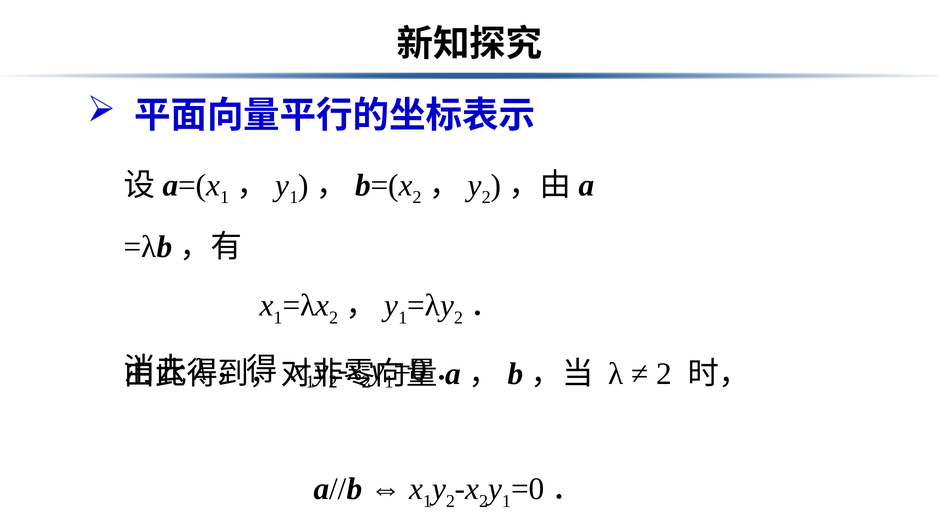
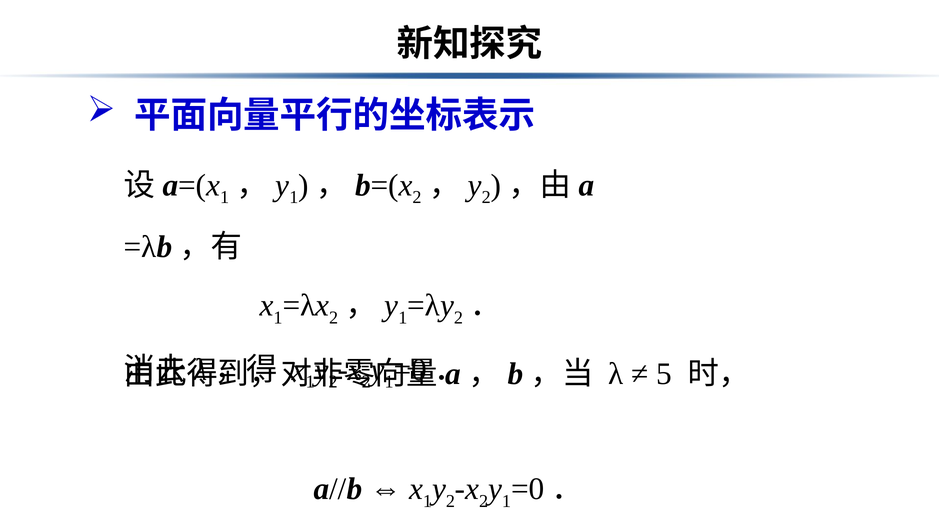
2: 2 -> 5 (664, 374)
